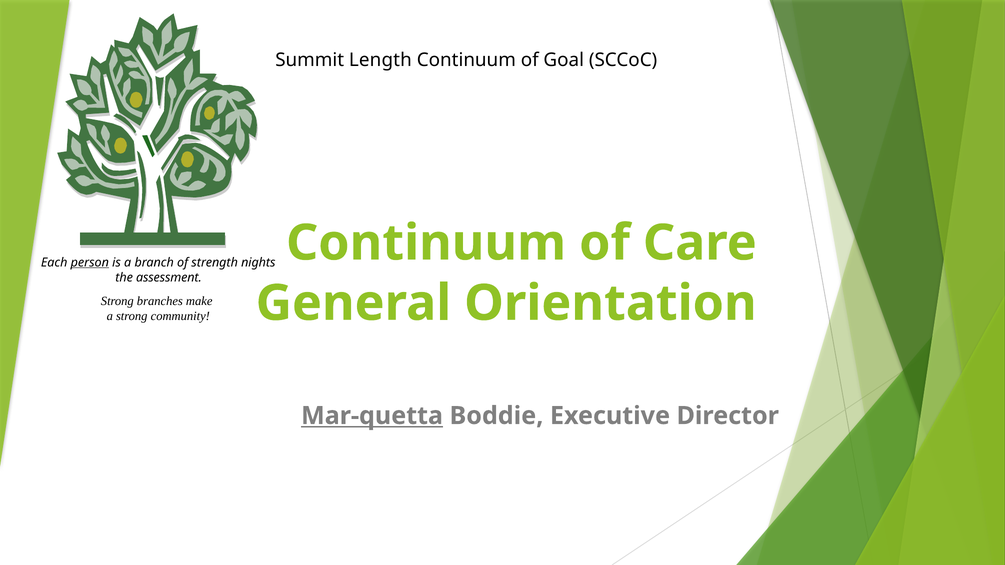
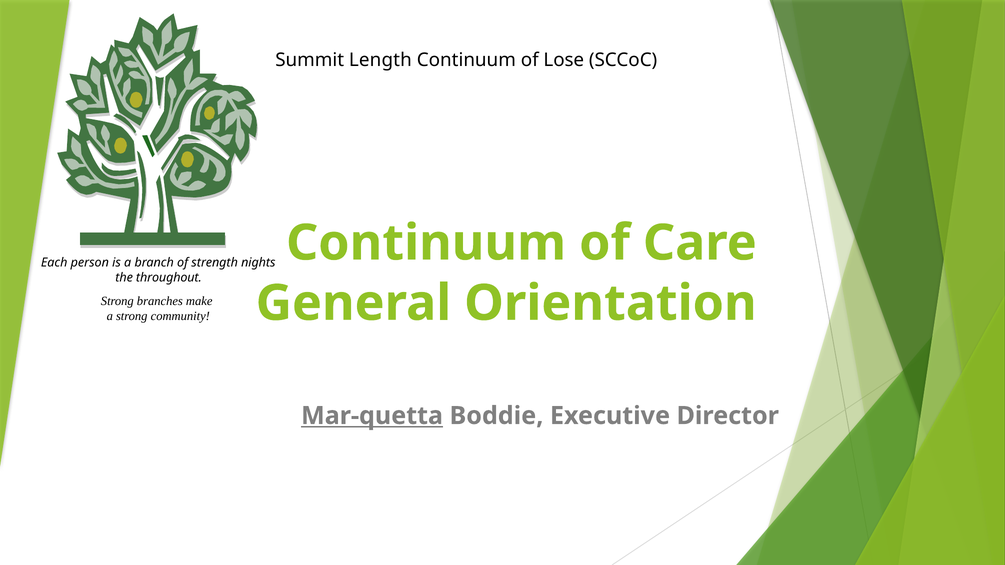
Goal: Goal -> Lose (564, 60)
person underline: present -> none (90, 263)
assessment: assessment -> throughout (169, 278)
